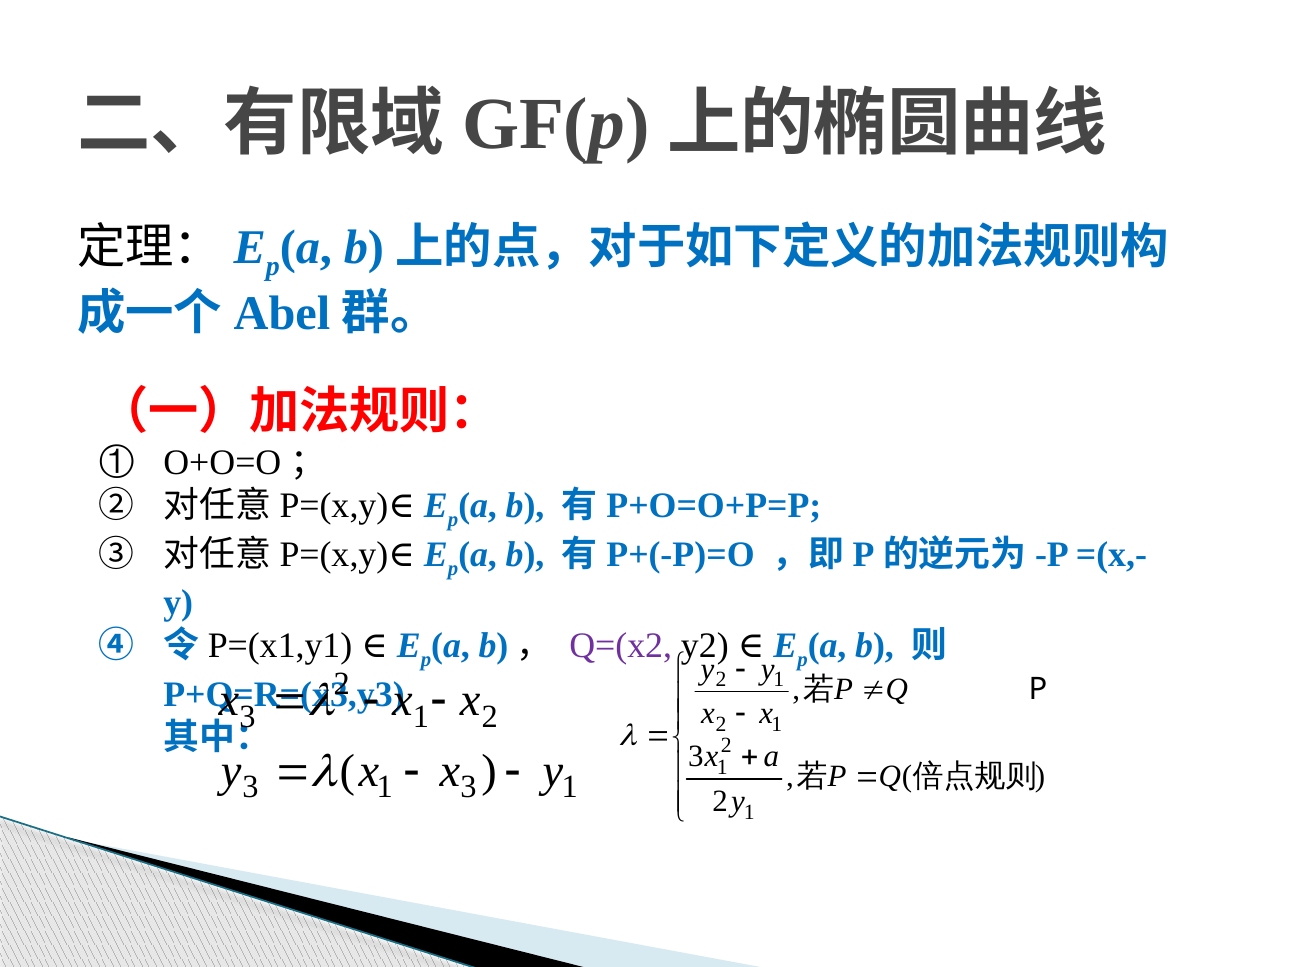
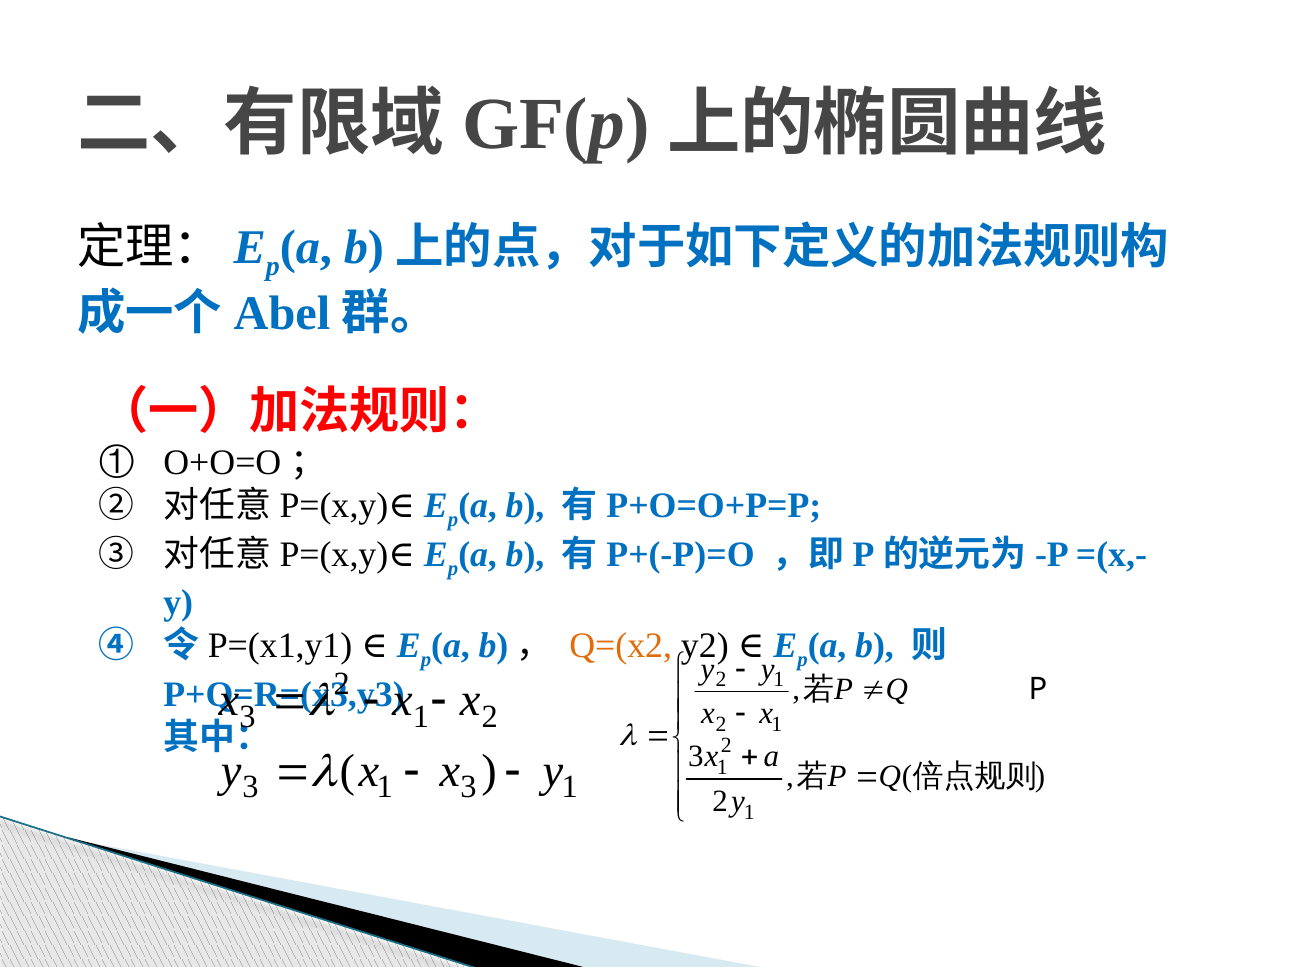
Q=(x2 colour: purple -> orange (621, 646)
